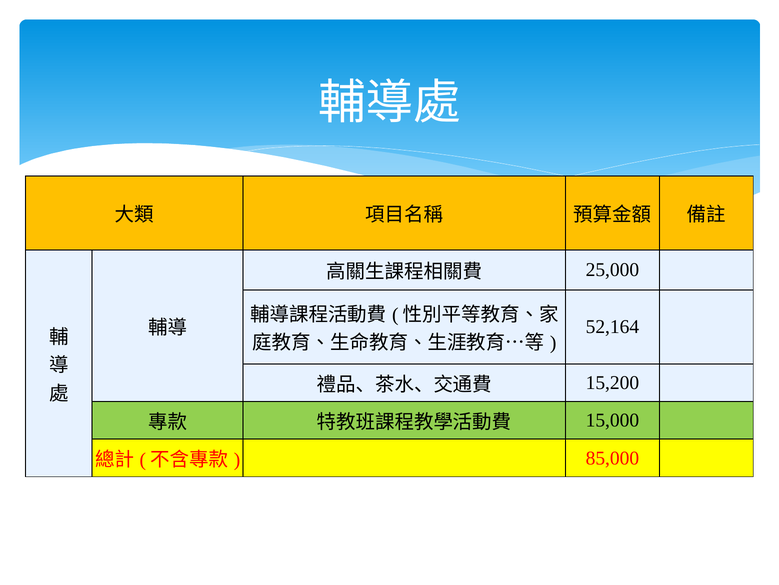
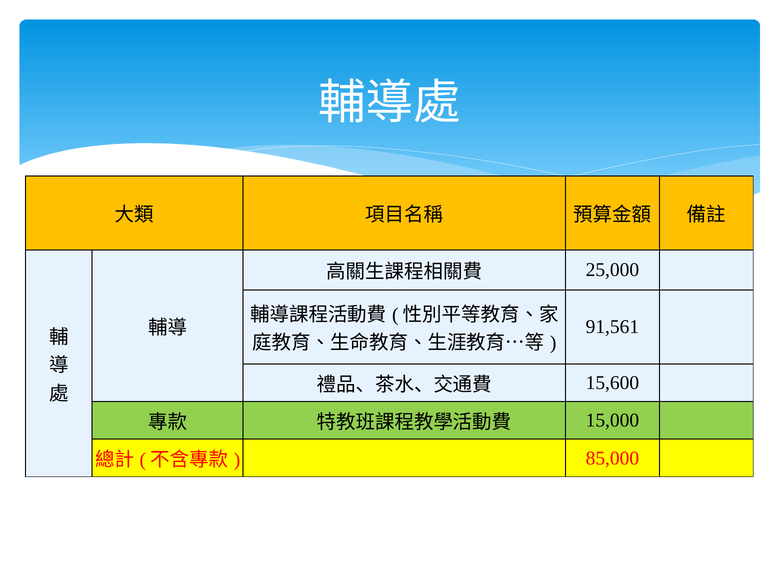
52,164: 52,164 -> 91,561 (612, 327)
15,200: 15,200 -> 15,600 (612, 382)
